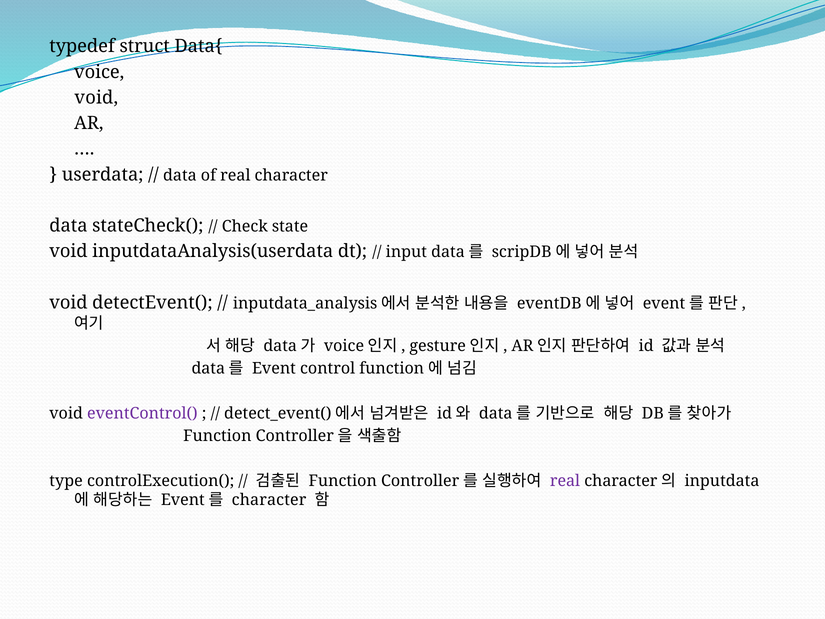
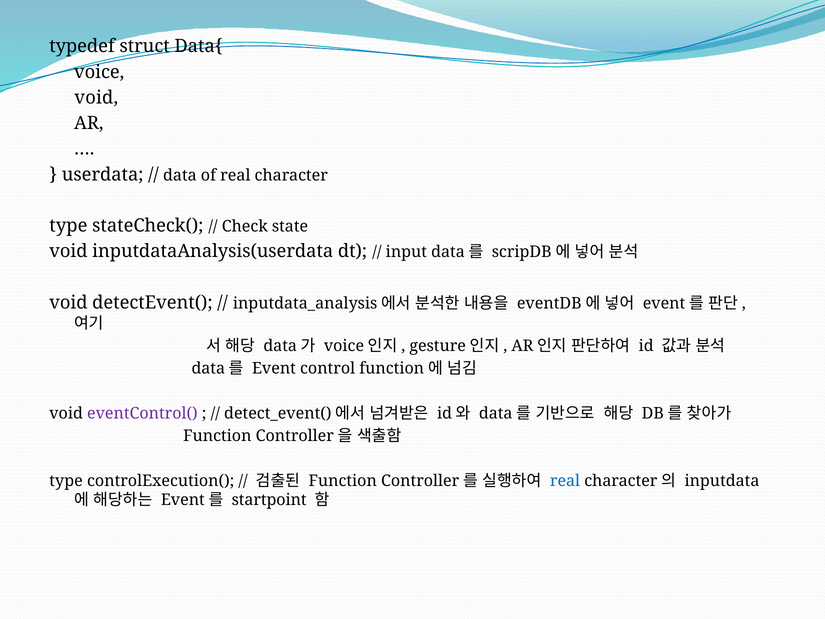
data: data -> type (68, 226)
real colour: purple -> blue (565, 481)
character: character -> startpoint (269, 500)
